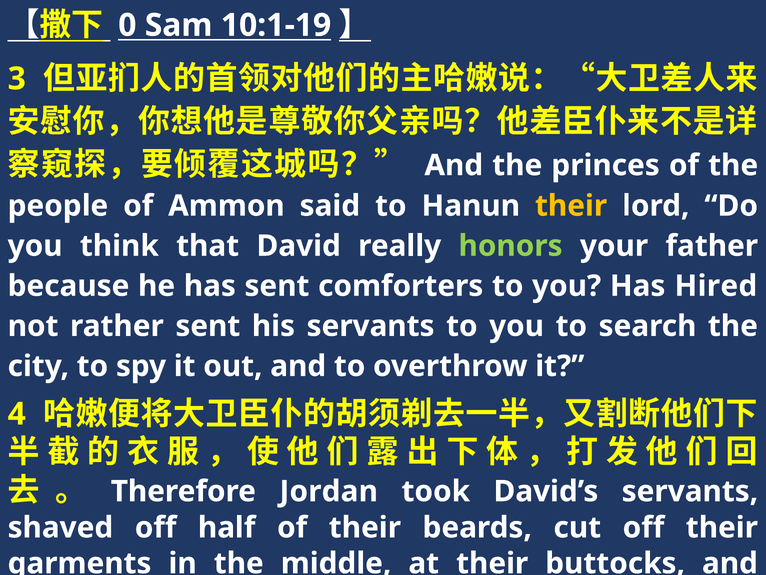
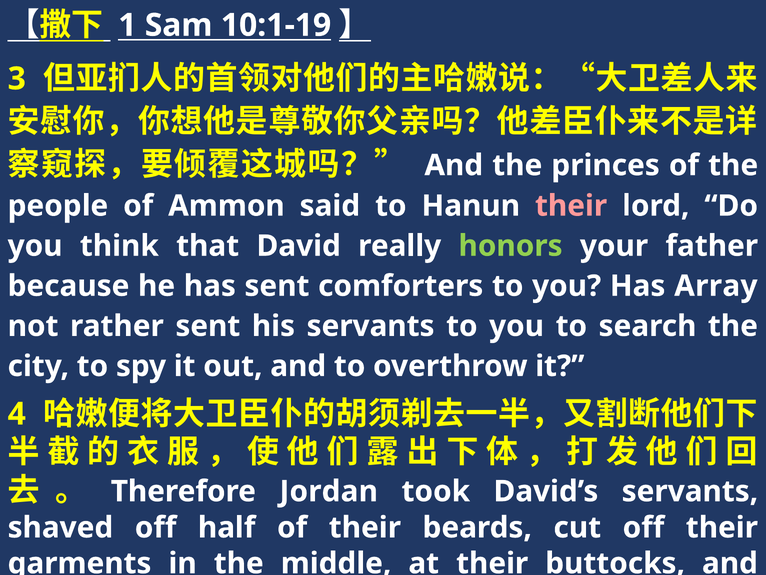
0: 0 -> 1 (127, 25)
their colour: yellow -> pink (571, 206)
Hired: Hired -> Array (716, 286)
